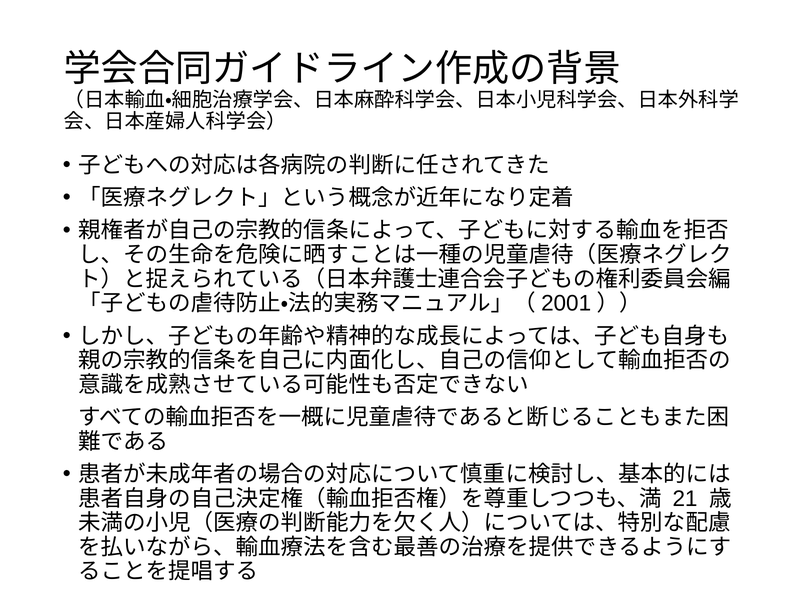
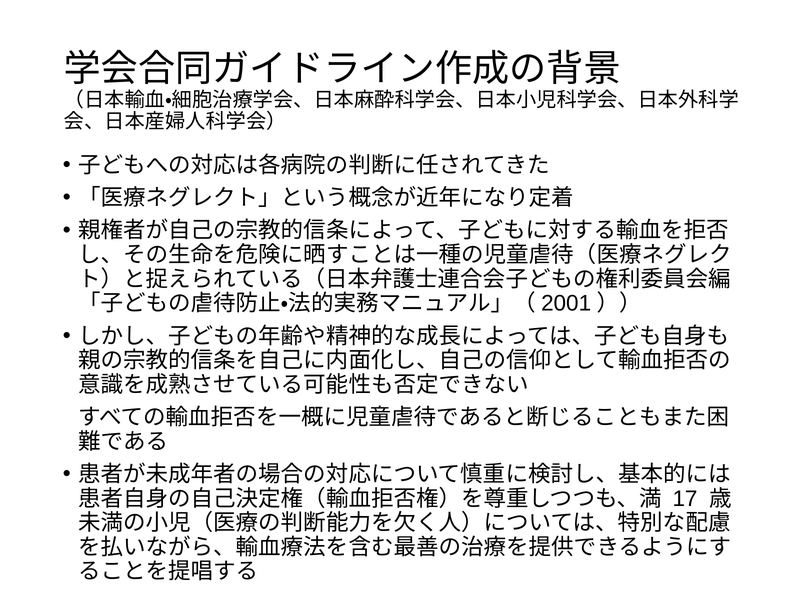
21: 21 -> 17 (685, 499)
